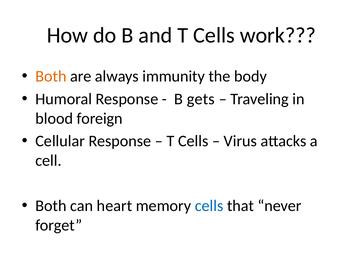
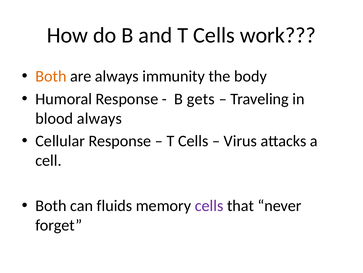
blood foreign: foreign -> always (99, 118)
heart: heart -> fluids (114, 205)
cells colour: blue -> purple (209, 205)
